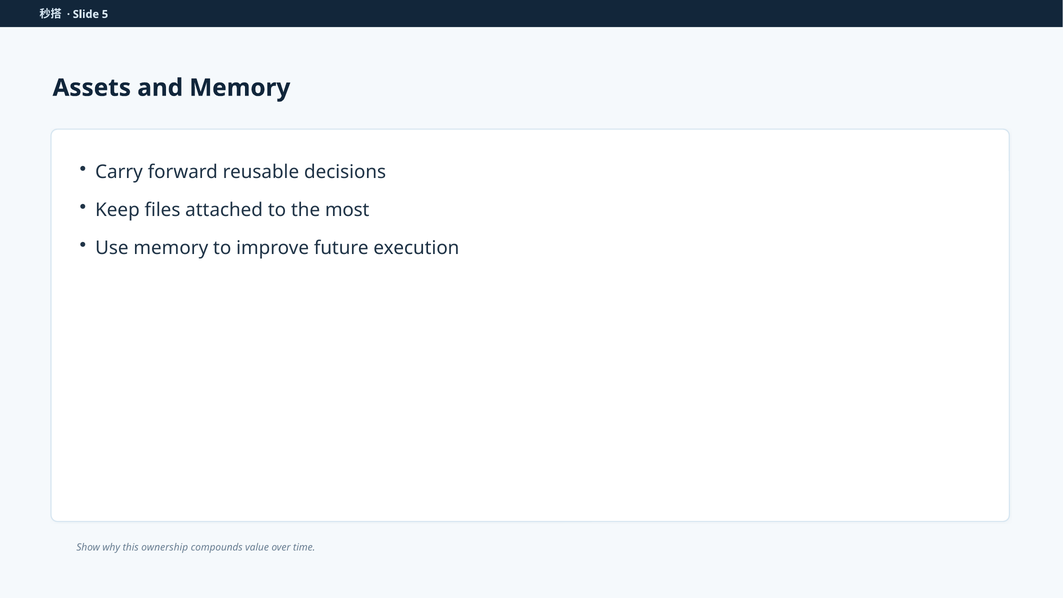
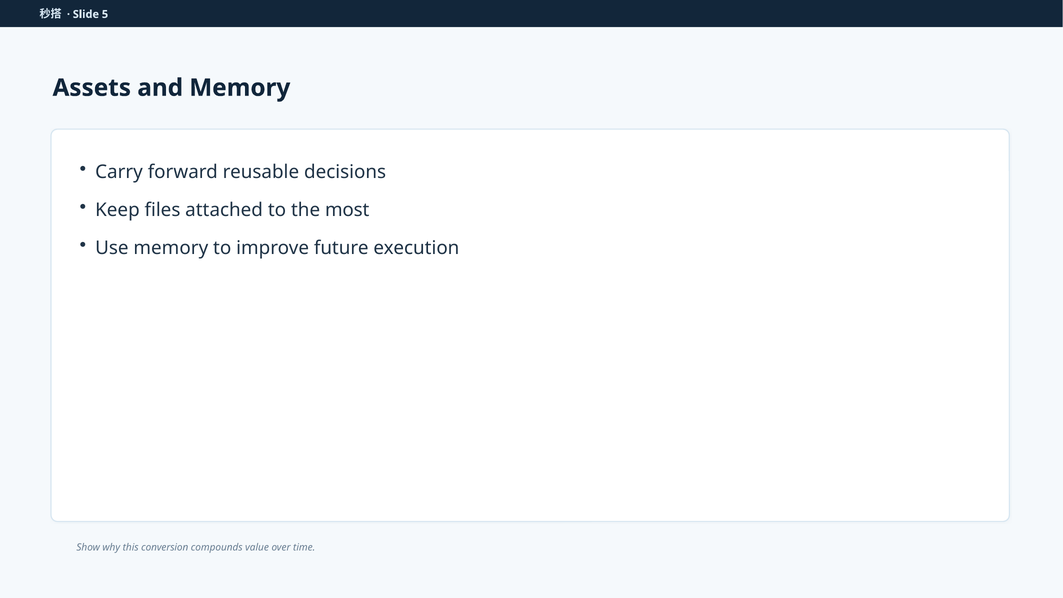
ownership: ownership -> conversion (165, 548)
